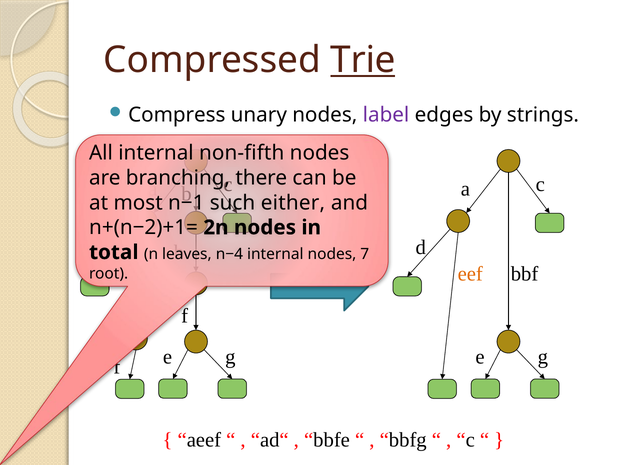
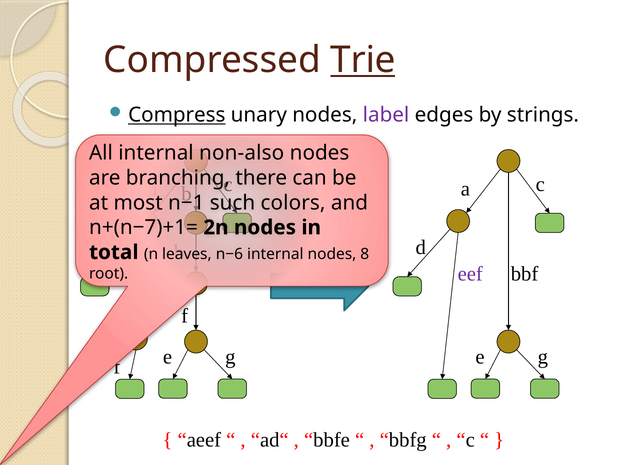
Compress underline: none -> present (177, 115)
non-fifth: non-fifth -> non-also (242, 153)
either: either -> colors (293, 203)
n+(n−2)+1=: n+(n−2)+1= -> n+(n−7)+1= (144, 227)
n−4: n−4 -> n−6 (229, 254)
7: 7 -> 8 (365, 254)
eef colour: orange -> purple (470, 274)
